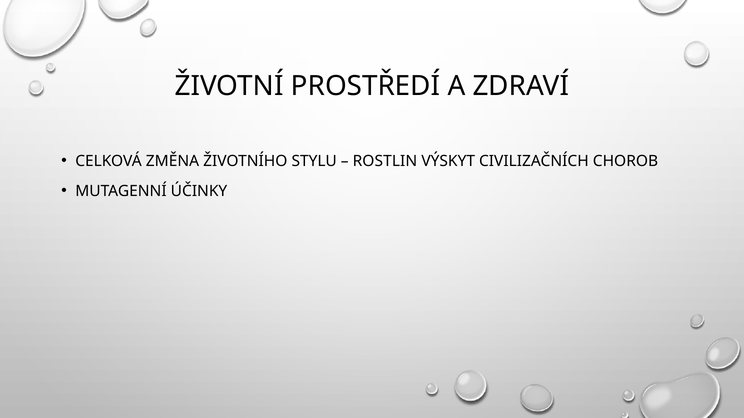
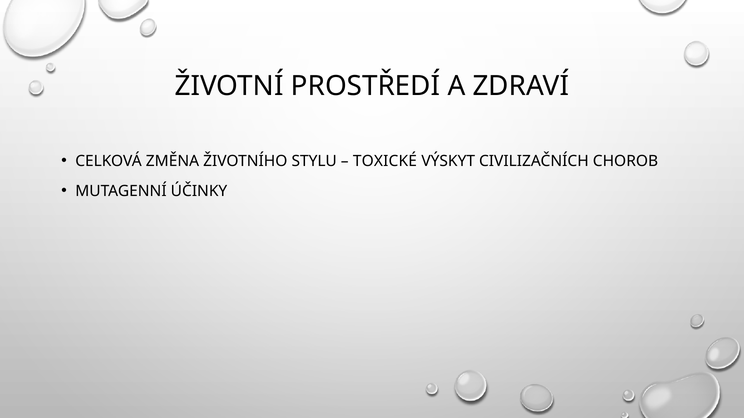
ROSTLIN: ROSTLIN -> TOXICKÉ (385, 161)
